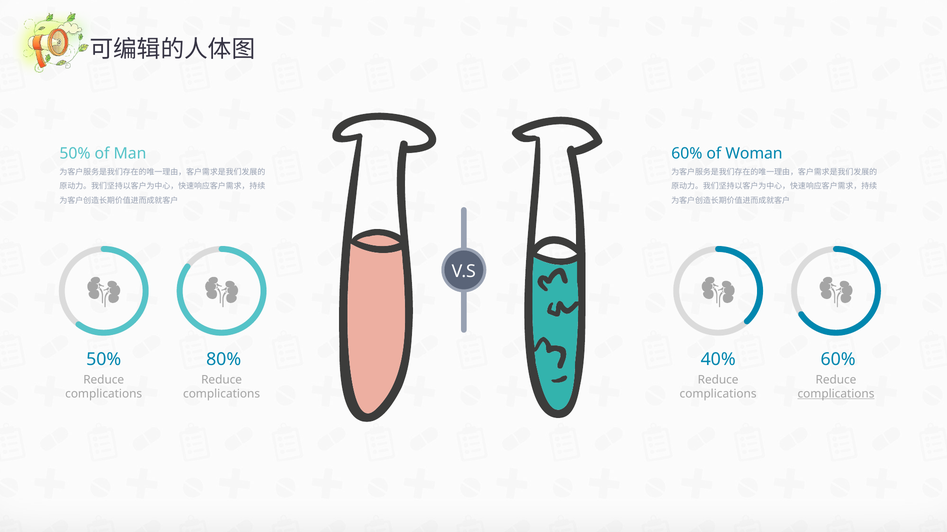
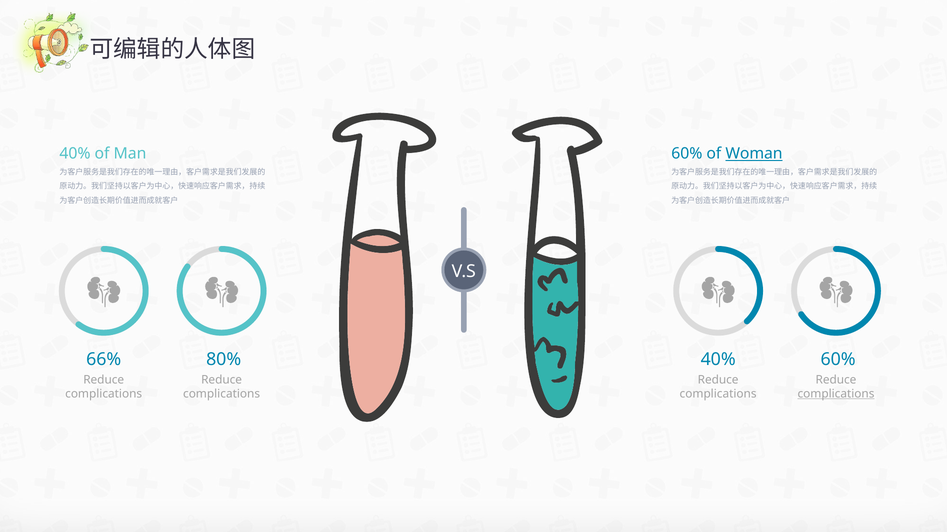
50%: 50% -> 40% (75, 154)
Woman underline: none -> present (754, 154)
50%: 50% -> 66% (104, 360)
